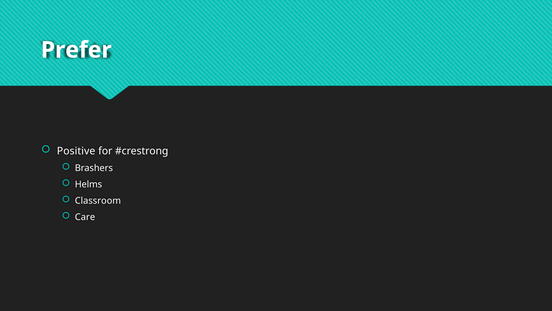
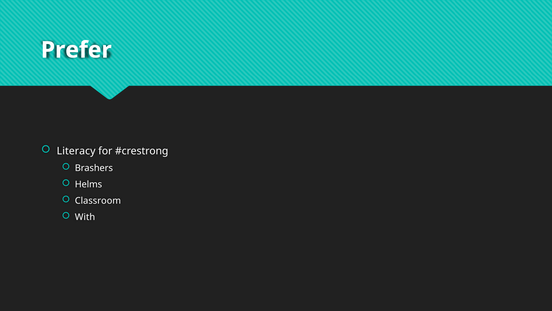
Positive: Positive -> Literacy (76, 151)
Care: Care -> With (85, 217)
